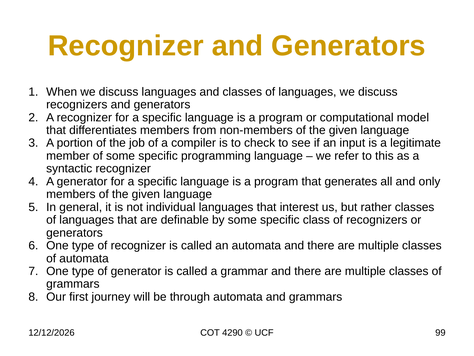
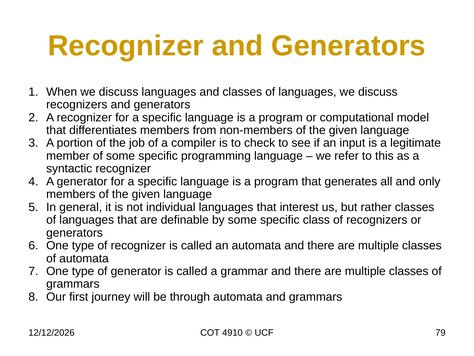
4290: 4290 -> 4910 (232, 332)
99: 99 -> 79 (440, 332)
